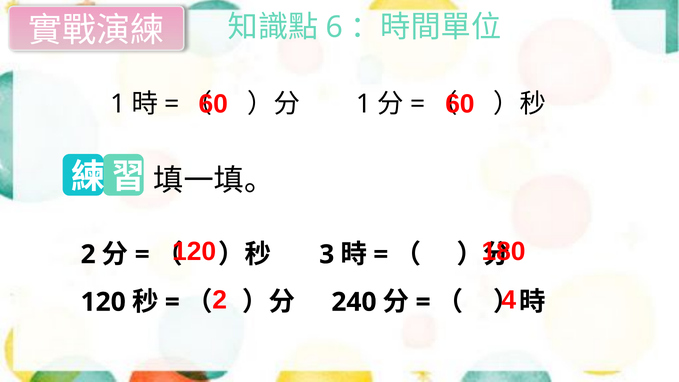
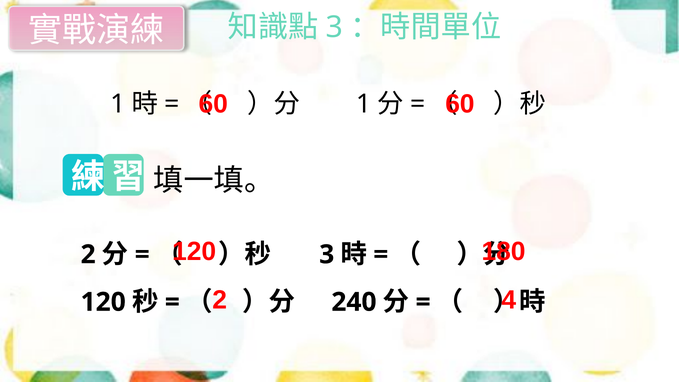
6: 6 -> 3 (334, 27)
